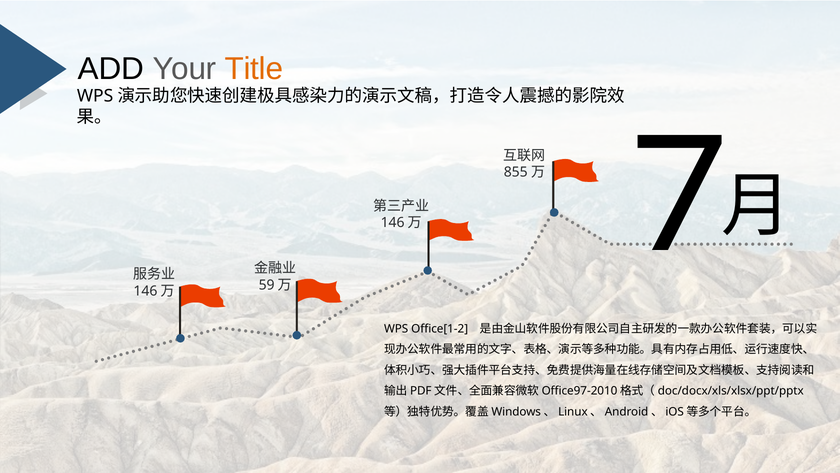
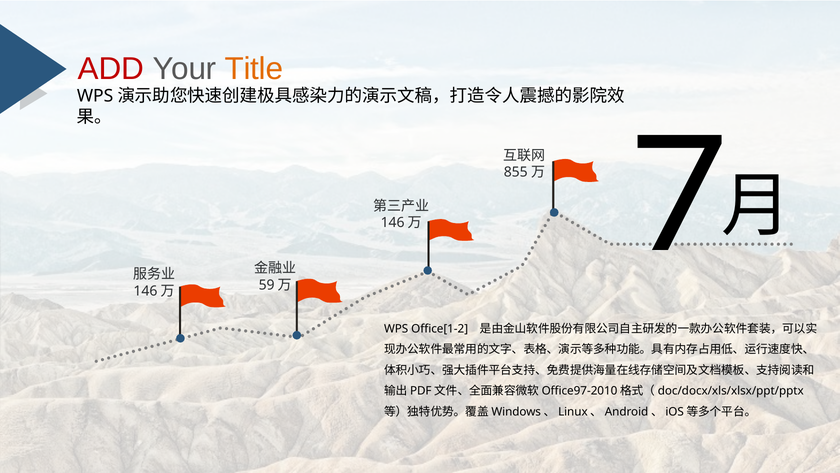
ADD colour: black -> red (111, 69)
